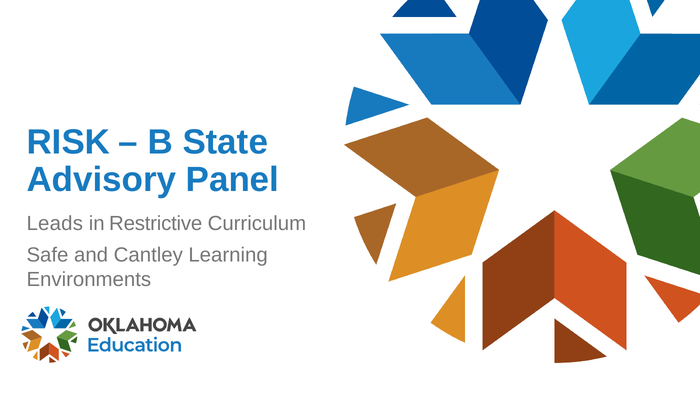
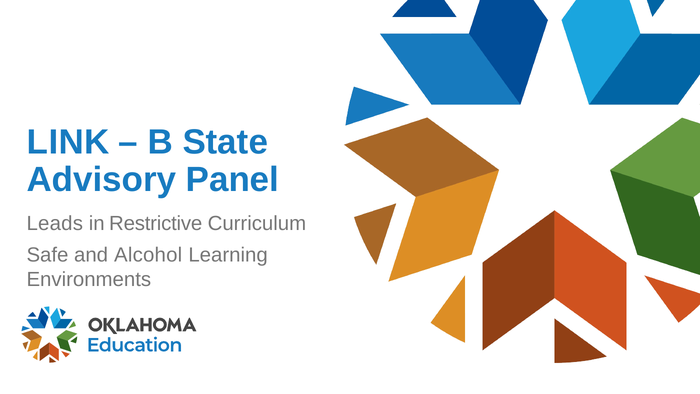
RISK: RISK -> LINK (68, 142)
Cantley: Cantley -> Alcohol (148, 255)
